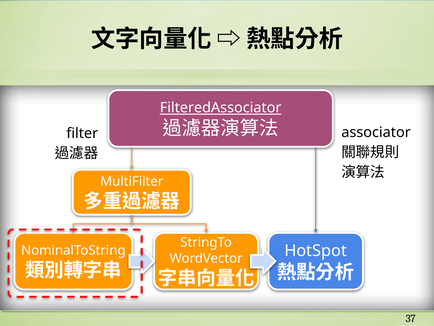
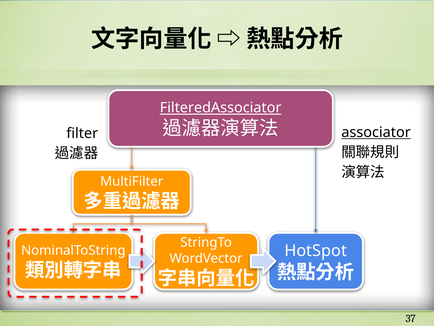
associator underline: none -> present (376, 132)
